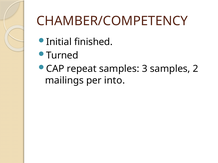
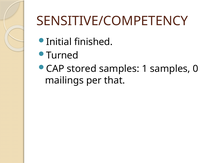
CHAMBER/COMPETENCY: CHAMBER/COMPETENCY -> SENSITIVE/COMPETENCY (112, 21)
repeat: repeat -> stored (82, 69)
3: 3 -> 1 (145, 69)
2: 2 -> 0 (196, 69)
into: into -> that (115, 81)
